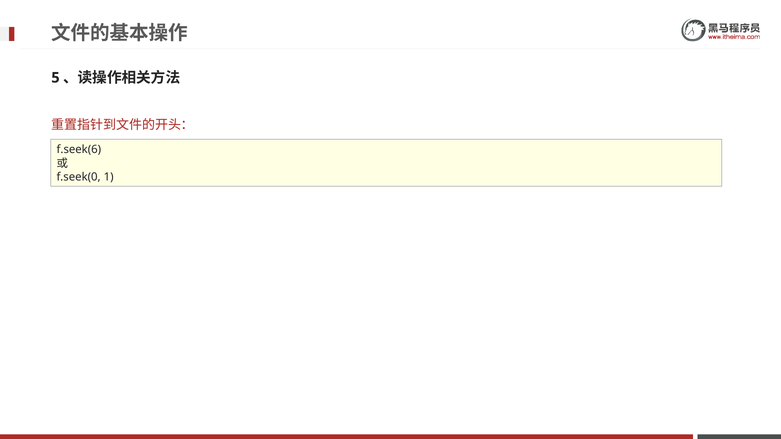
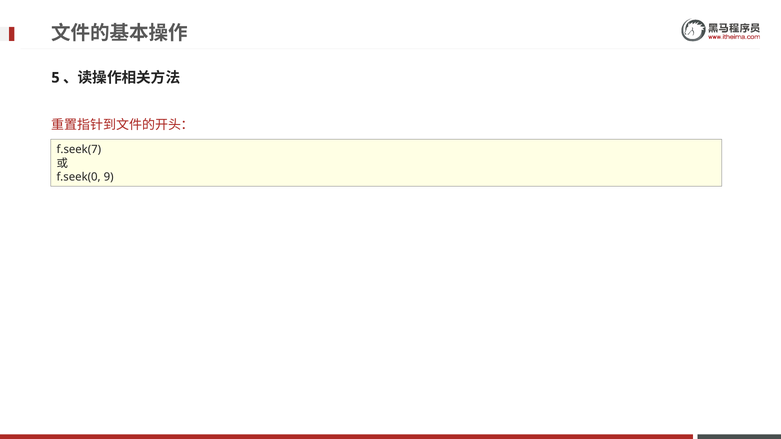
f.seek(6: f.seek(6 -> f.seek(7 (79, 150)
1: 1 -> 9 (109, 177)
